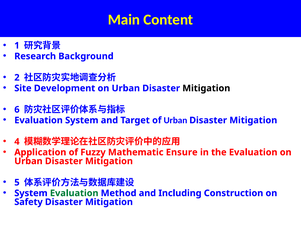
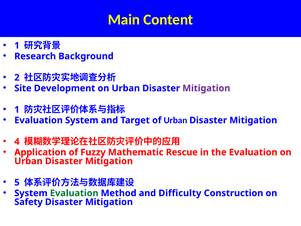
Mitigation colour: black -> purple (206, 88)
6: 6 -> 1 (17, 109)
Ensure: Ensure -> Rescue (182, 152)
Including: Including -> Difficulty (180, 193)
